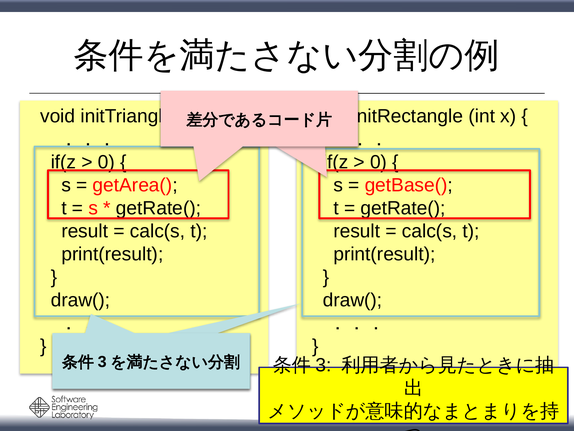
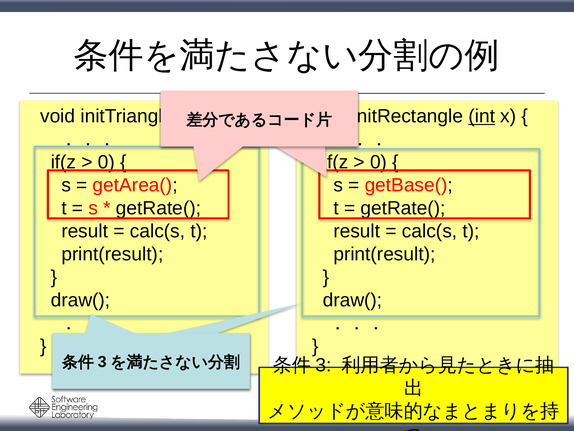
int underline: none -> present (482, 116)
